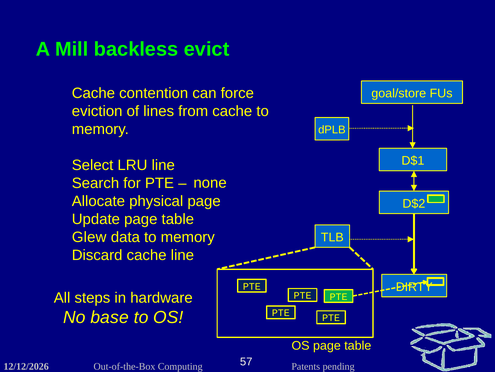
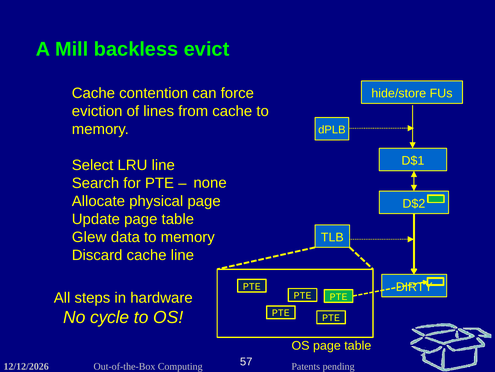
goal/store: goal/store -> hide/store (399, 93)
base: base -> cycle (110, 317)
